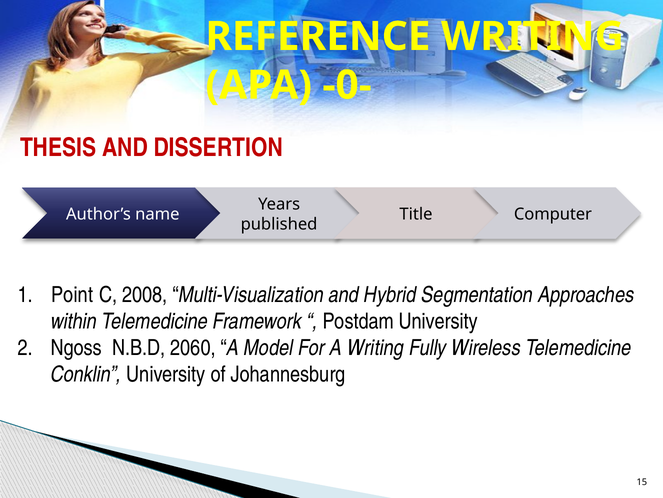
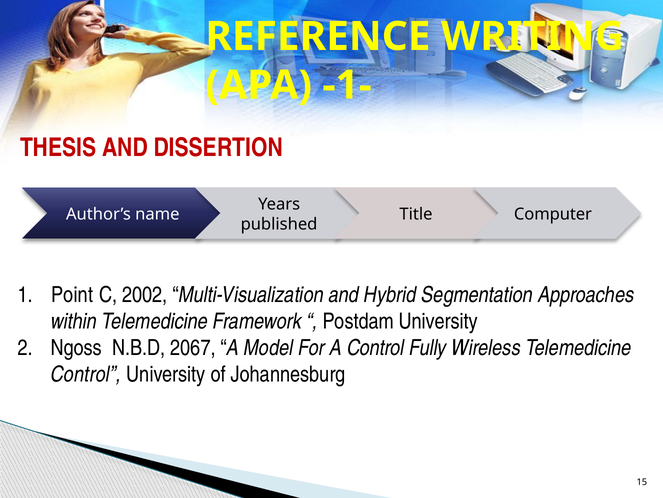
-0-: -0- -> -1- (347, 85)
2008: 2008 -> 2002 (145, 294)
2060: 2060 -> 2067 (193, 347)
A Writing: Writing -> Control (376, 347)
Conklin: Conklin -> Control (86, 374)
